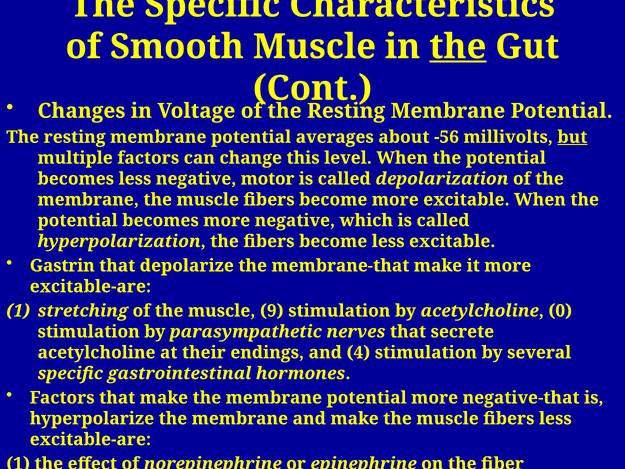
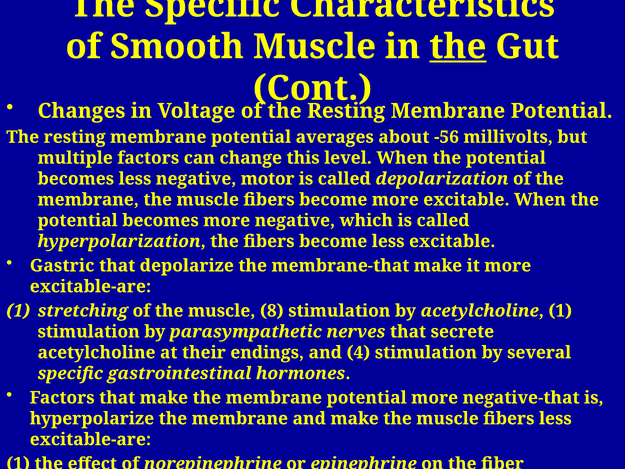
but underline: present -> none (572, 137)
Gastrin: Gastrin -> Gastric (62, 266)
9: 9 -> 8 (272, 311)
acetylcholine 0: 0 -> 1 (560, 311)
